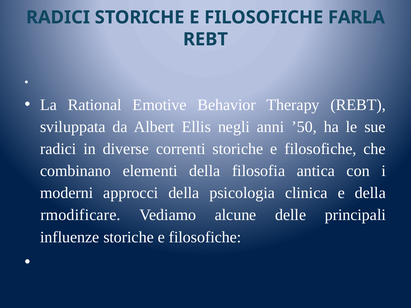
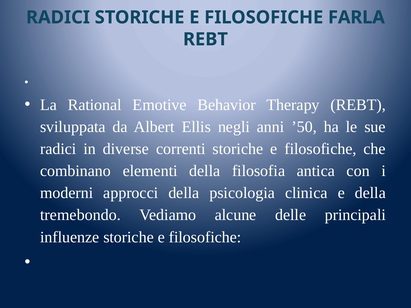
rmodificare: rmodificare -> tremebondo (81, 215)
